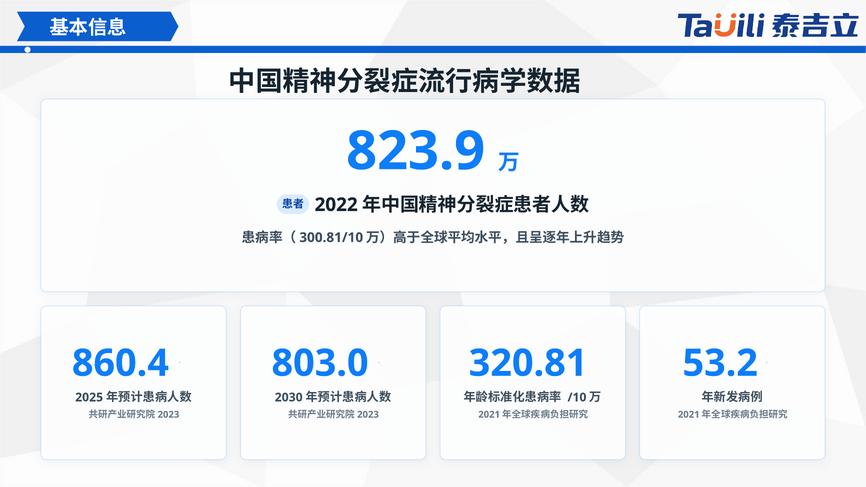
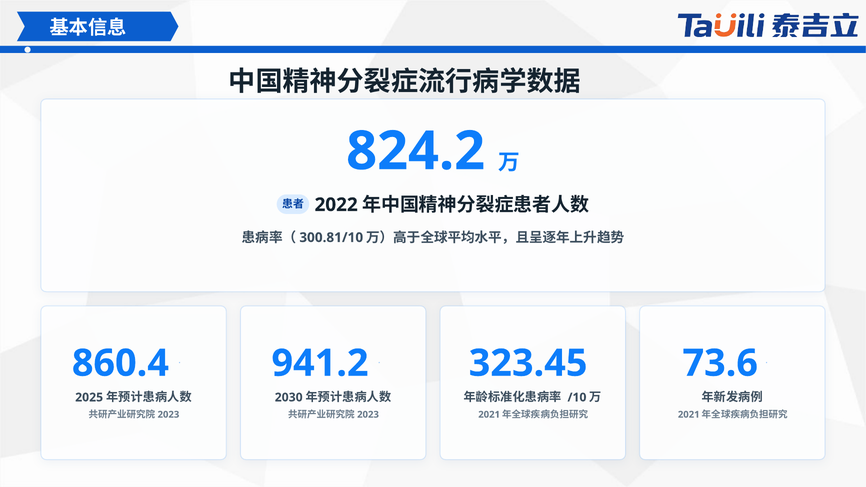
823.9: 823.9 -> 824.2 (416, 151)
803.0: 803.0 -> 941.2 (320, 363)
320.81: 320.81 -> 323.45 (528, 363)
53.2: 53.2 -> 73.6 (720, 363)
